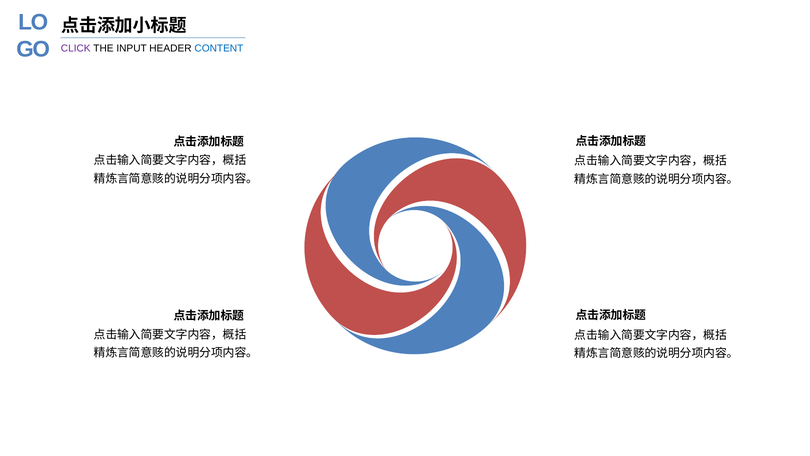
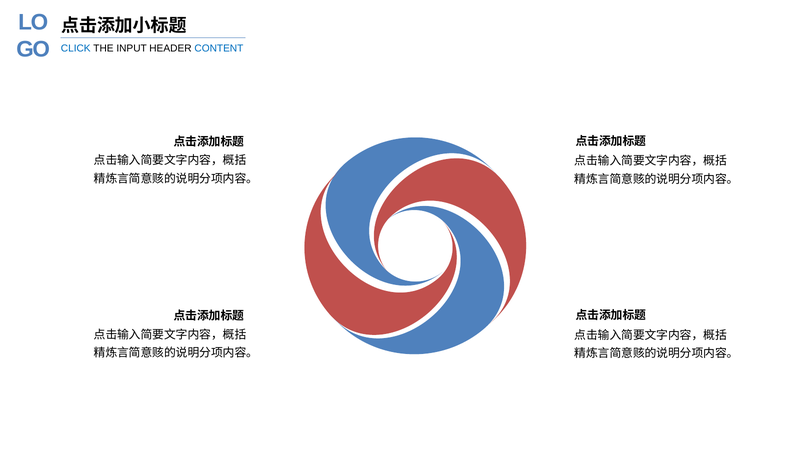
CLICK colour: purple -> blue (76, 48)
